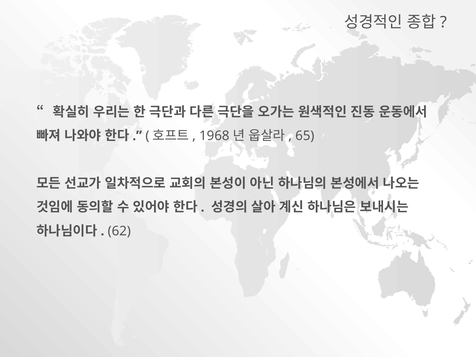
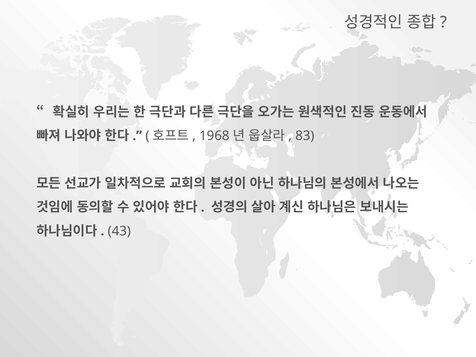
65: 65 -> 83 (305, 136)
62: 62 -> 43 (119, 231)
